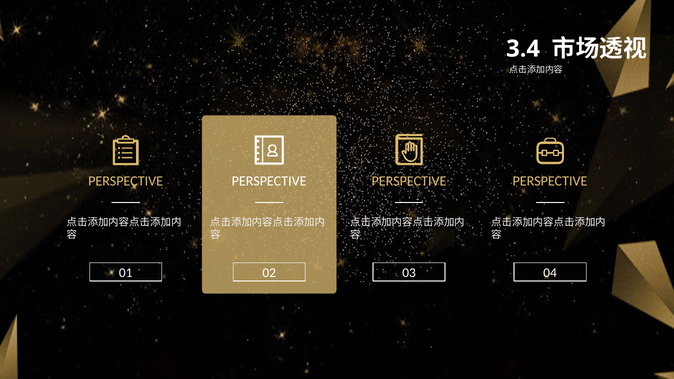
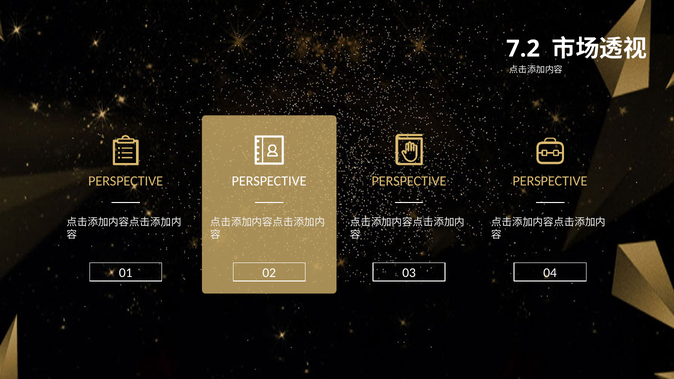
3.4: 3.4 -> 7.2 (523, 49)
